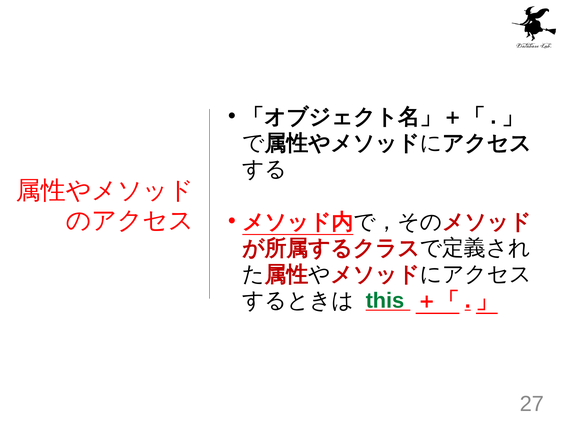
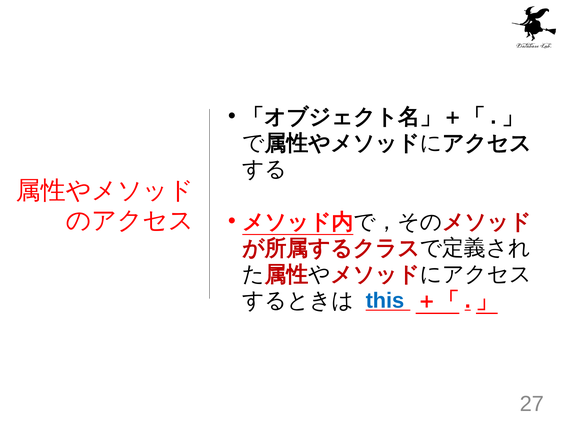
this colour: green -> blue (385, 300)
